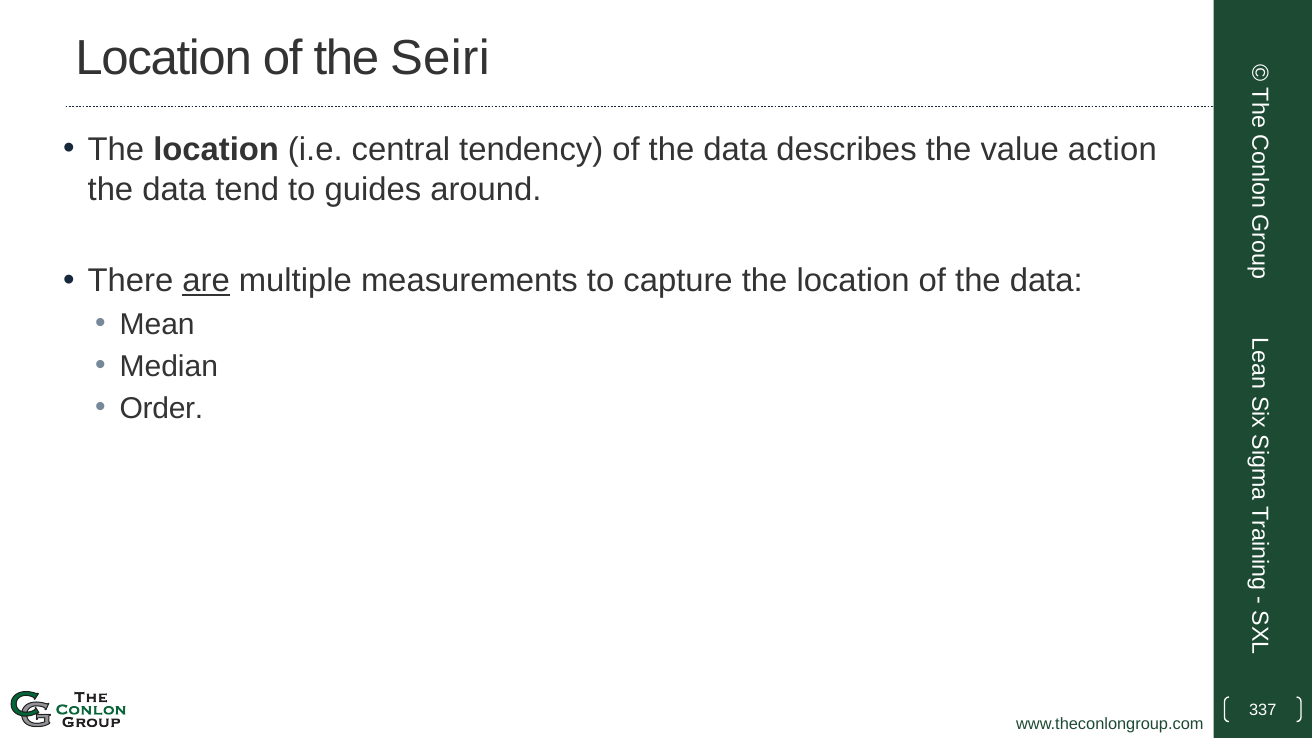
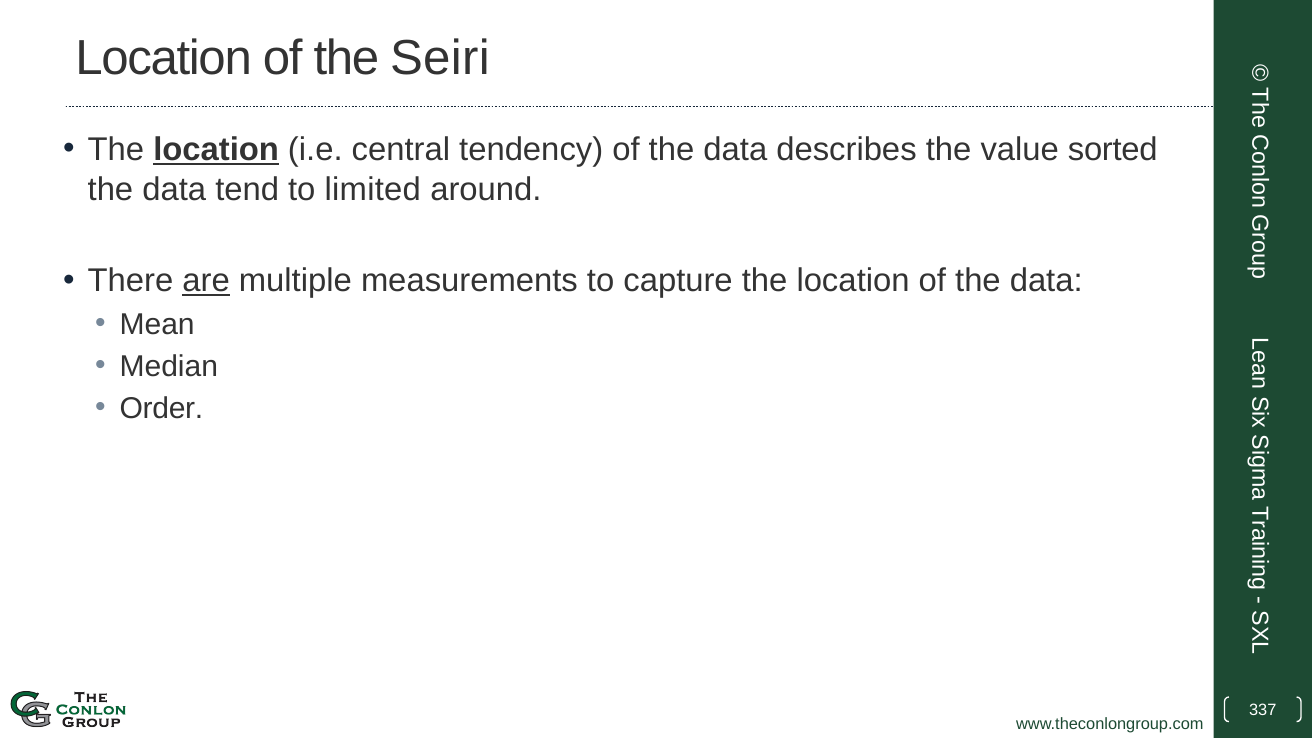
location underline: none -> present (216, 150)
action: action -> sorted (1113, 150)
guides: guides -> limited (373, 189)
